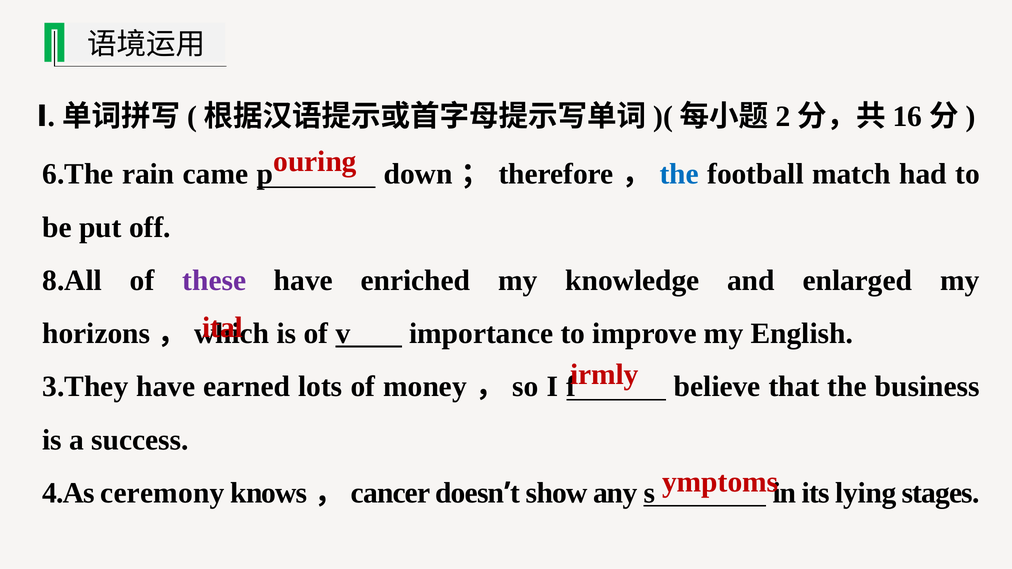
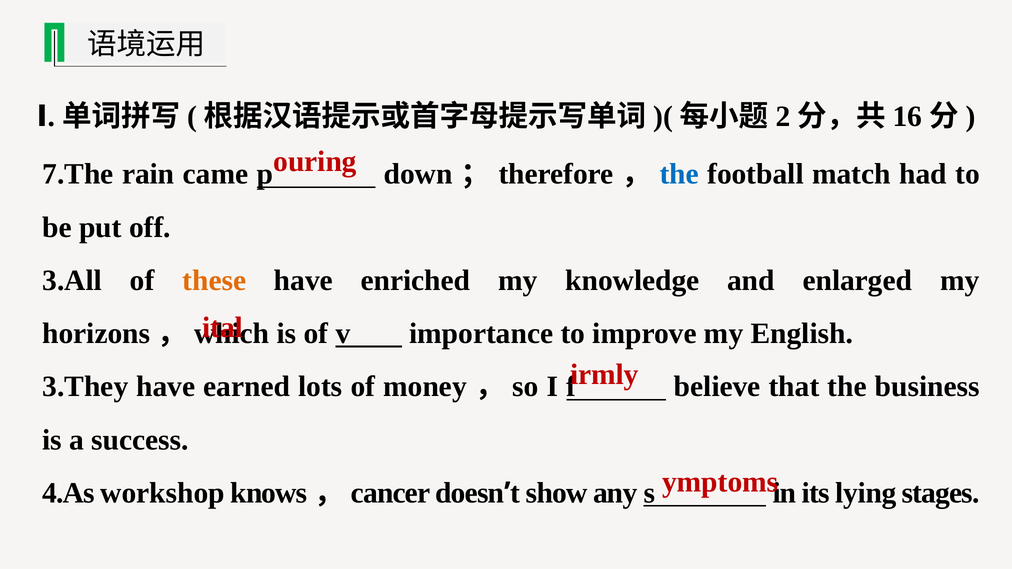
6.The: 6.The -> 7.The (78, 174)
8.All: 8.All -> 3.All (72, 281)
these colour: purple -> orange (214, 281)
ceremony: ceremony -> workshop (163, 493)
